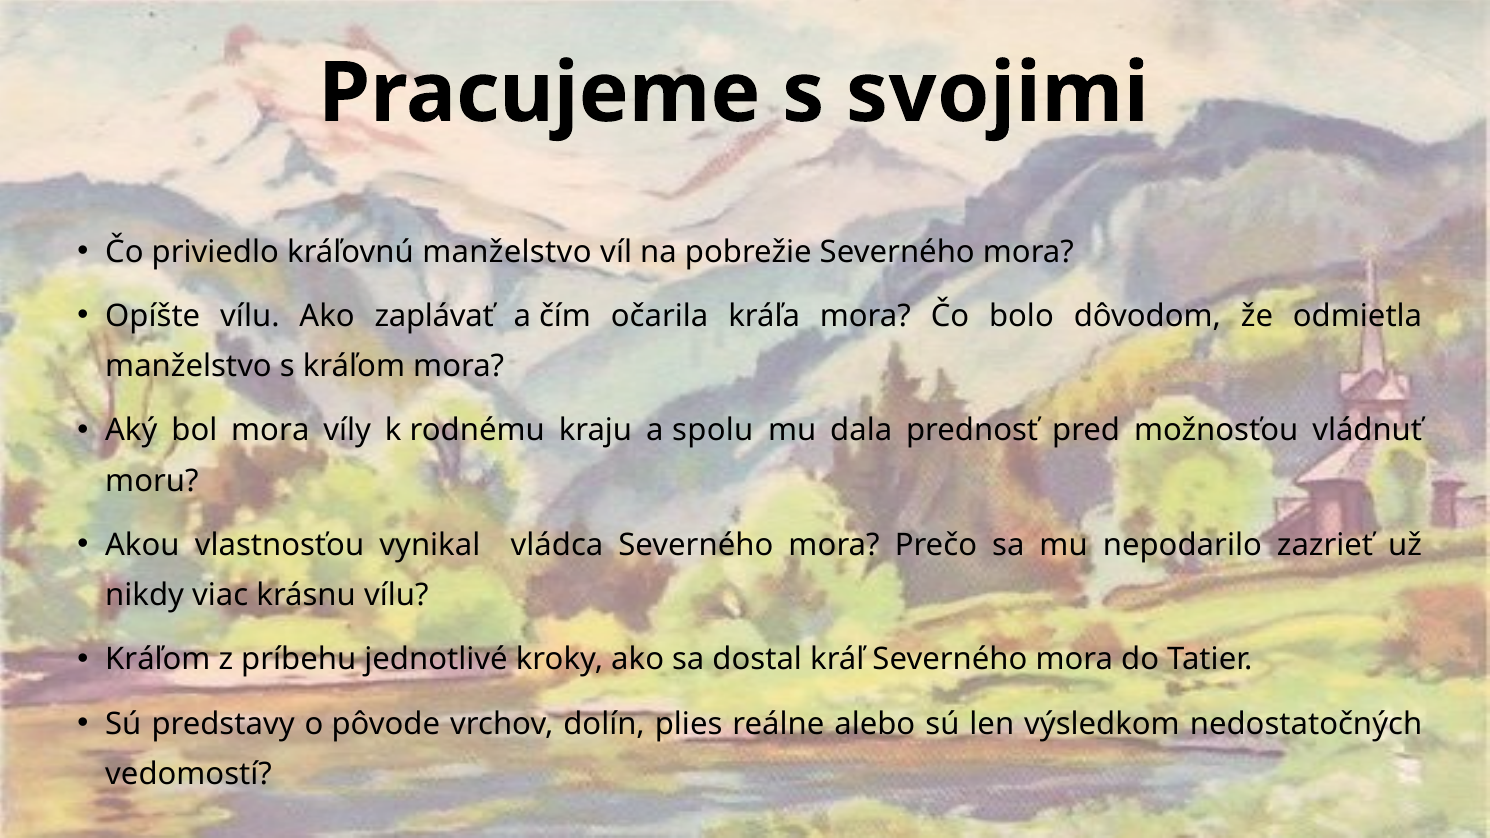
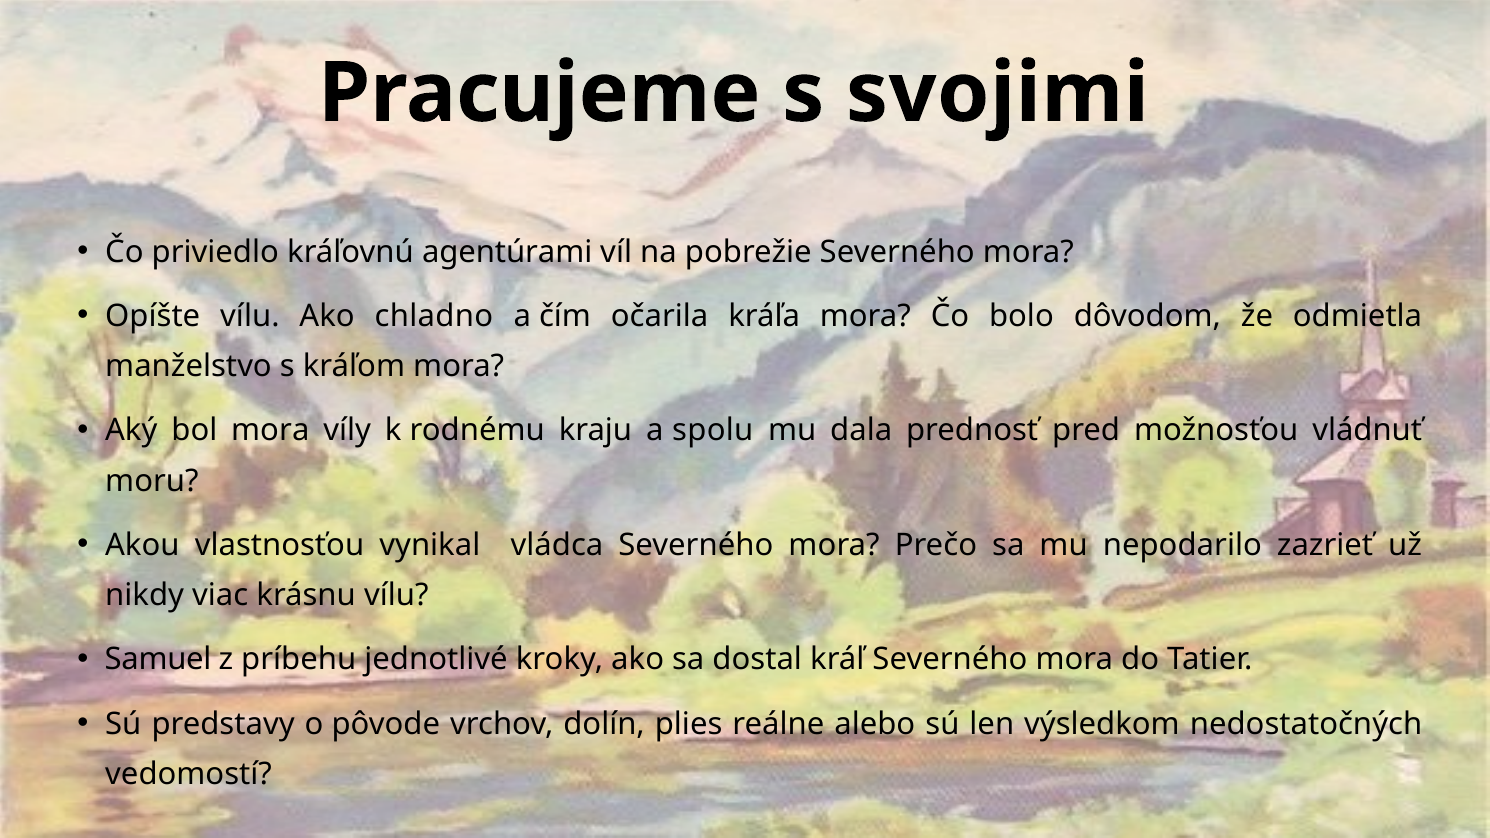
kráľovnú manželstvo: manželstvo -> agentúrami (507, 252)
zaplávať: zaplávať -> chladno (434, 316)
Kráľom: Kráľom -> Samuel (158, 660)
